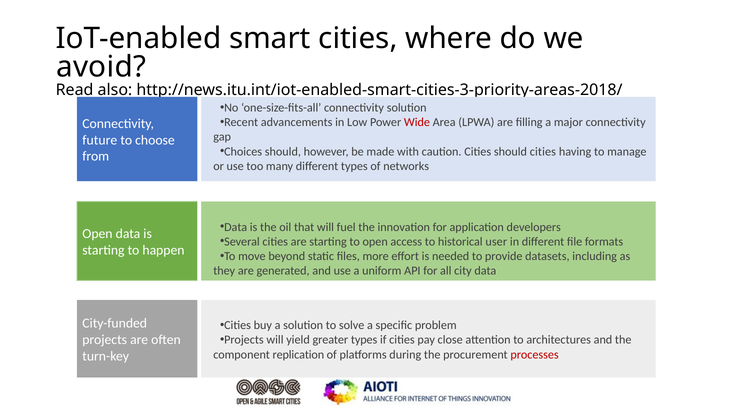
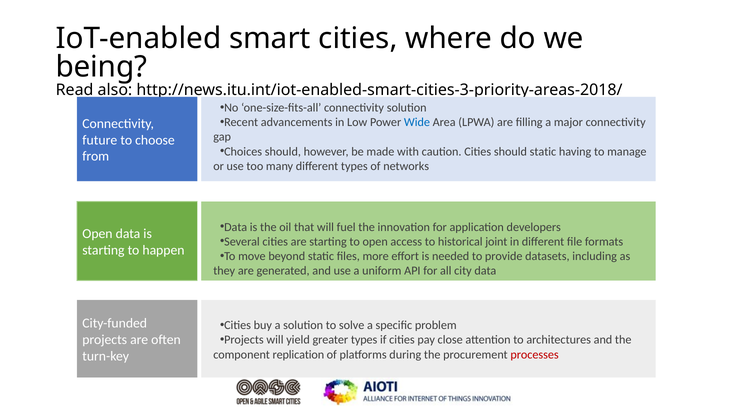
avoid: avoid -> being (101, 67)
Wide colour: red -> blue (417, 122)
should cities: cities -> static (543, 152)
user: user -> joint (496, 242)
